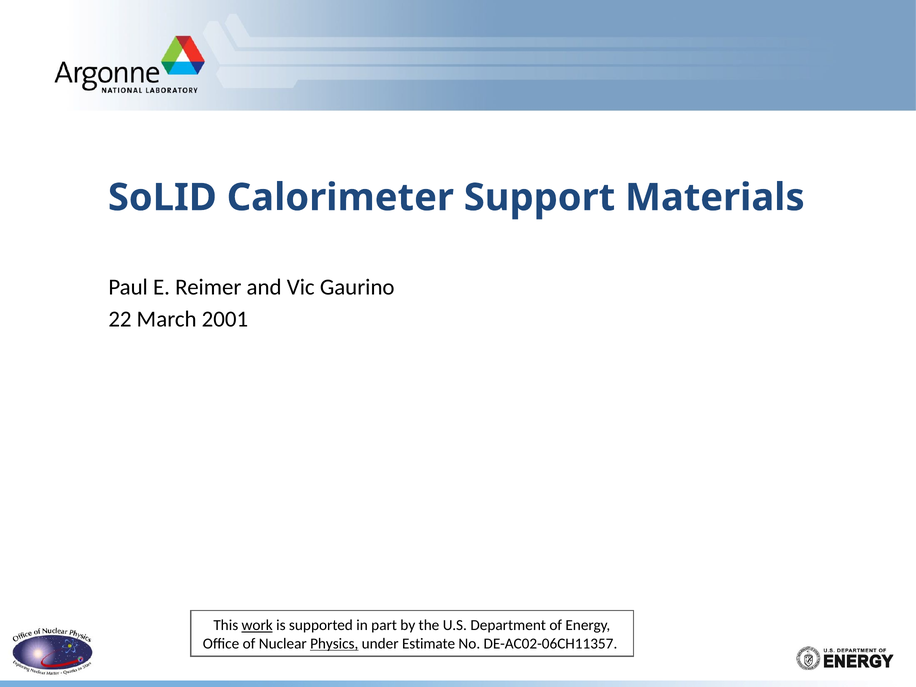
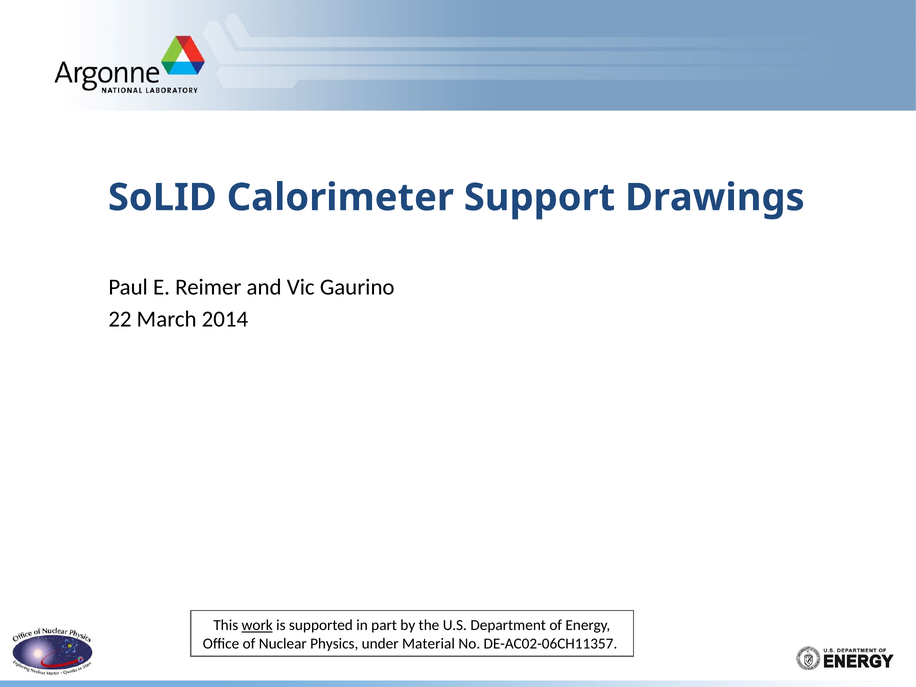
Materials: Materials -> Drawings (715, 198)
2001: 2001 -> 2014 (225, 319)
Physics underline: present -> none (334, 644)
Estimate: Estimate -> Material (428, 644)
